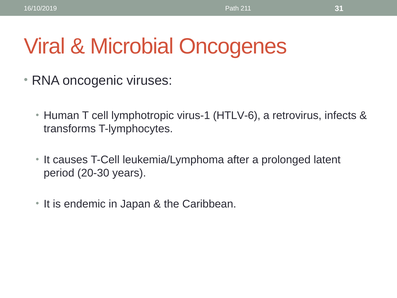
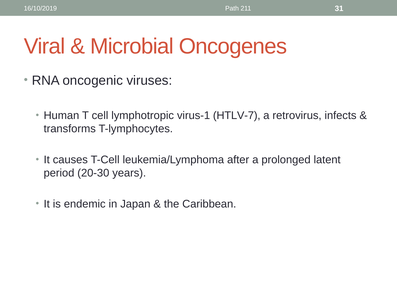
HTLV-6: HTLV-6 -> HTLV-7 (237, 115)
